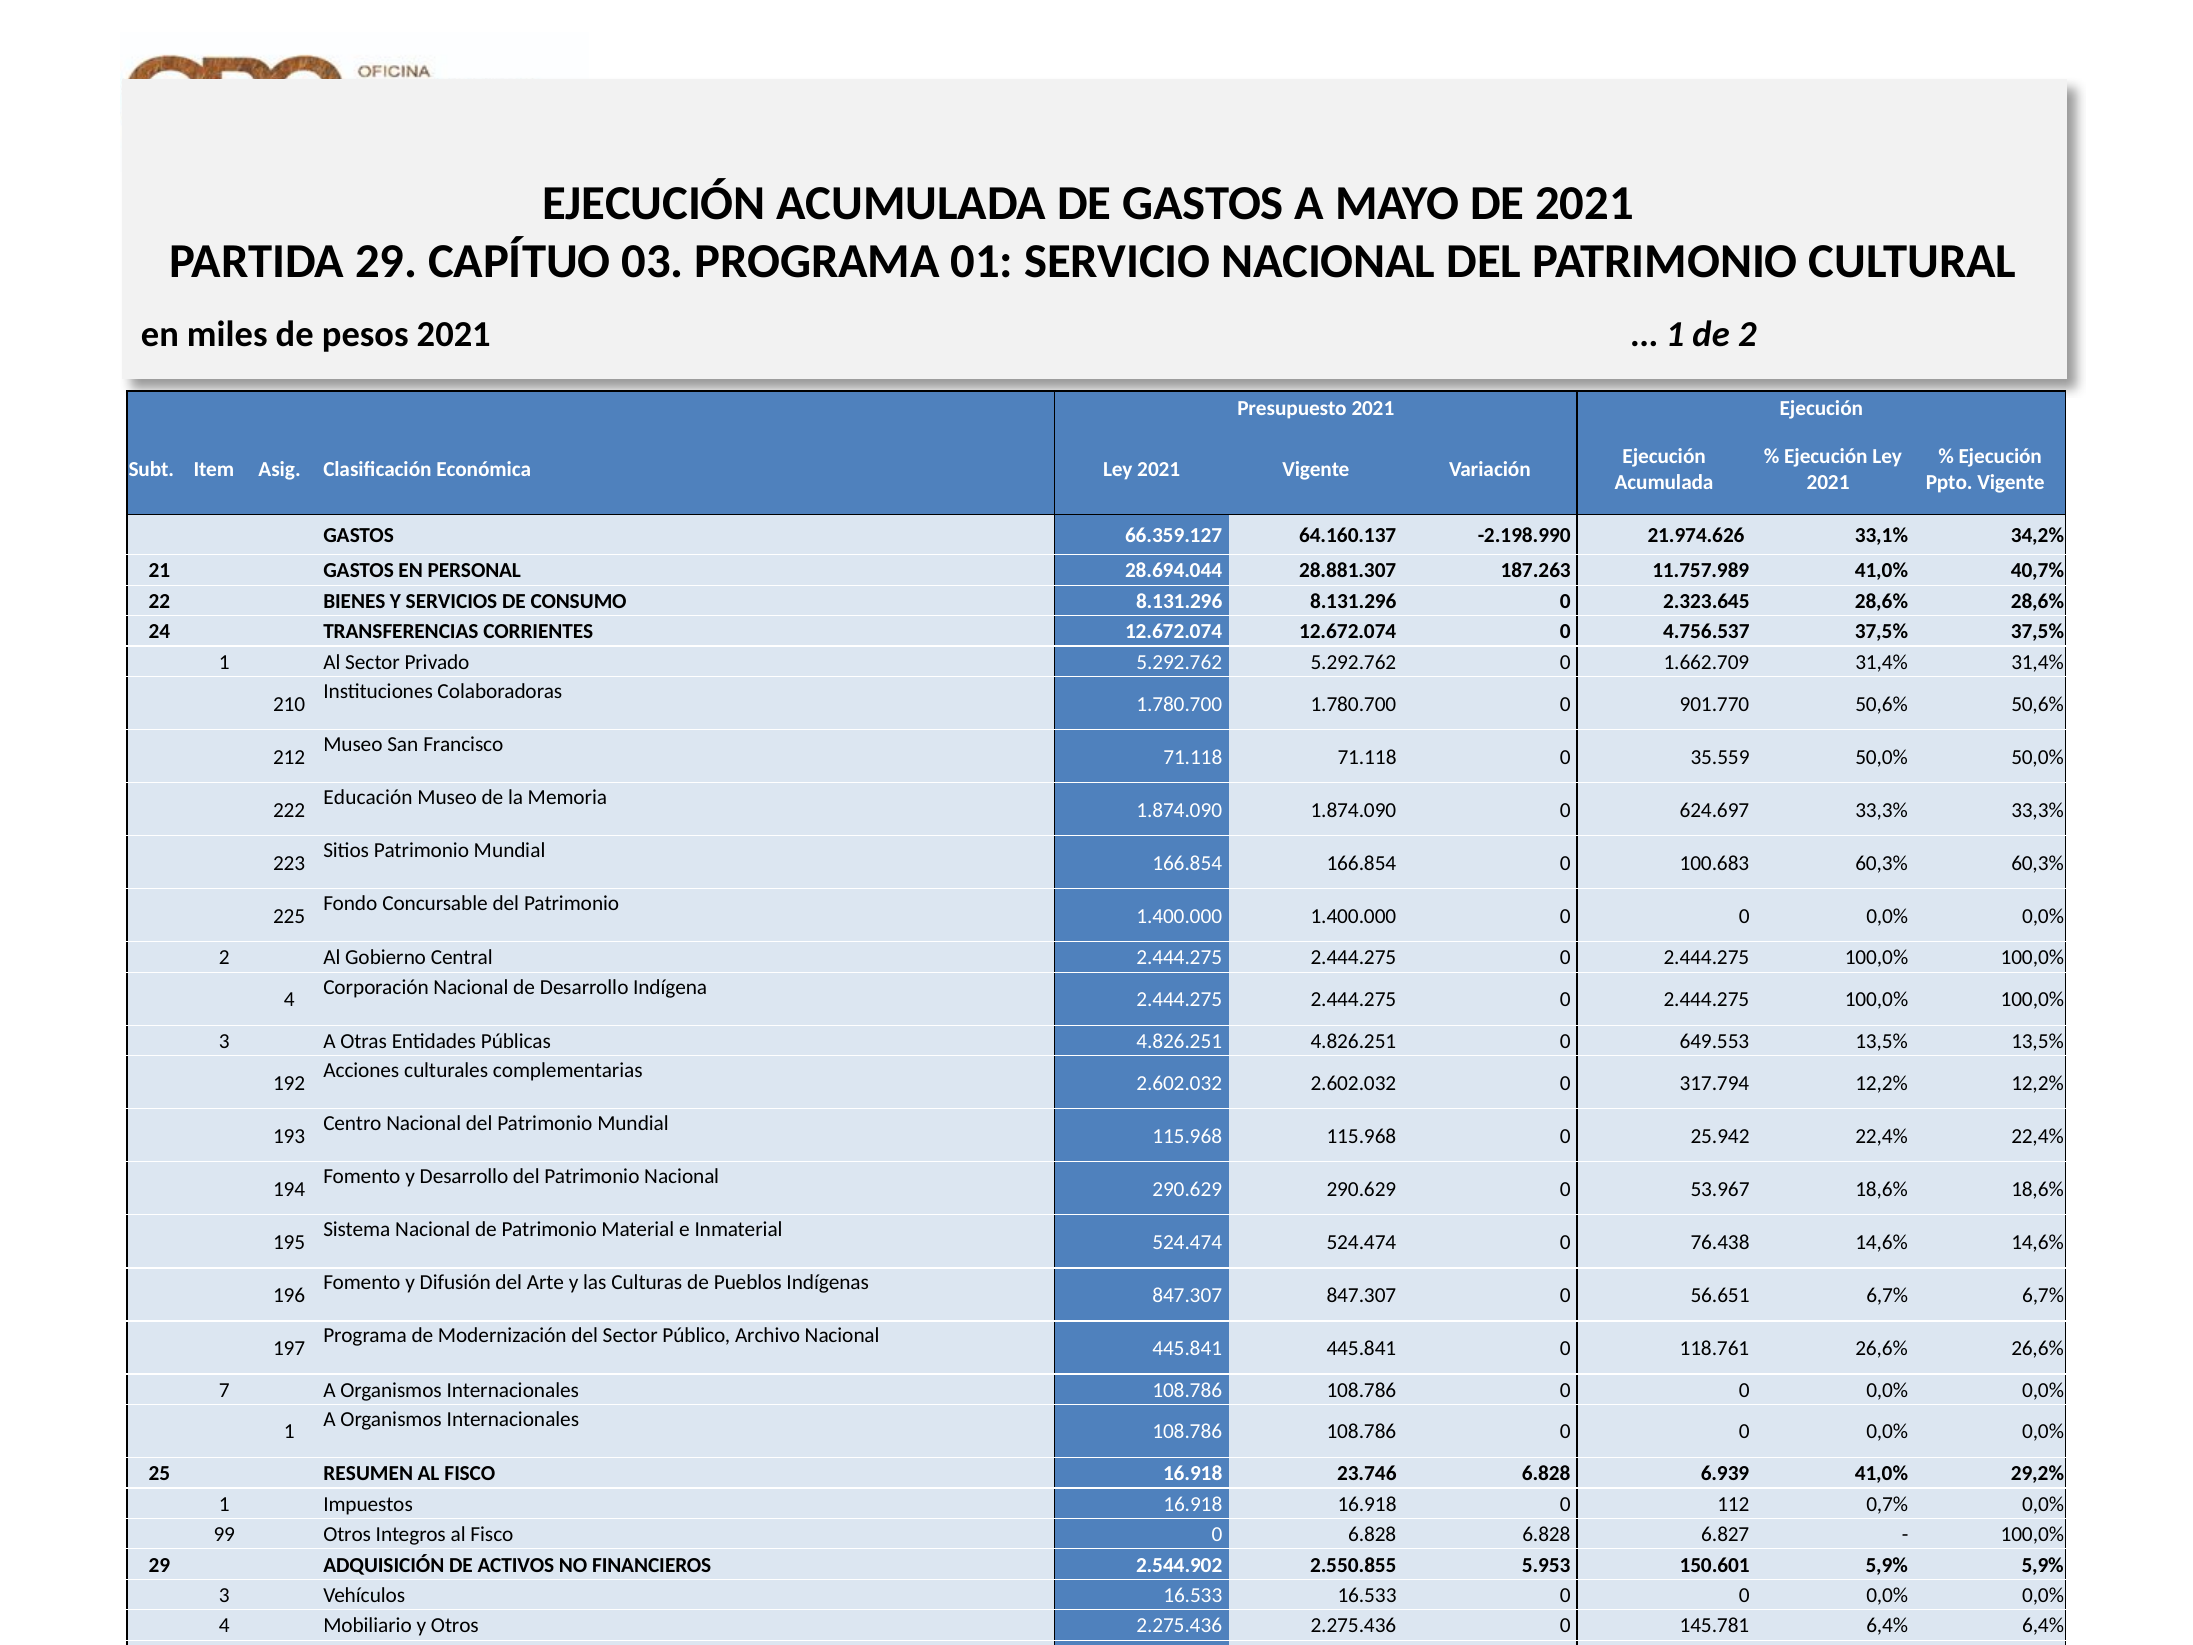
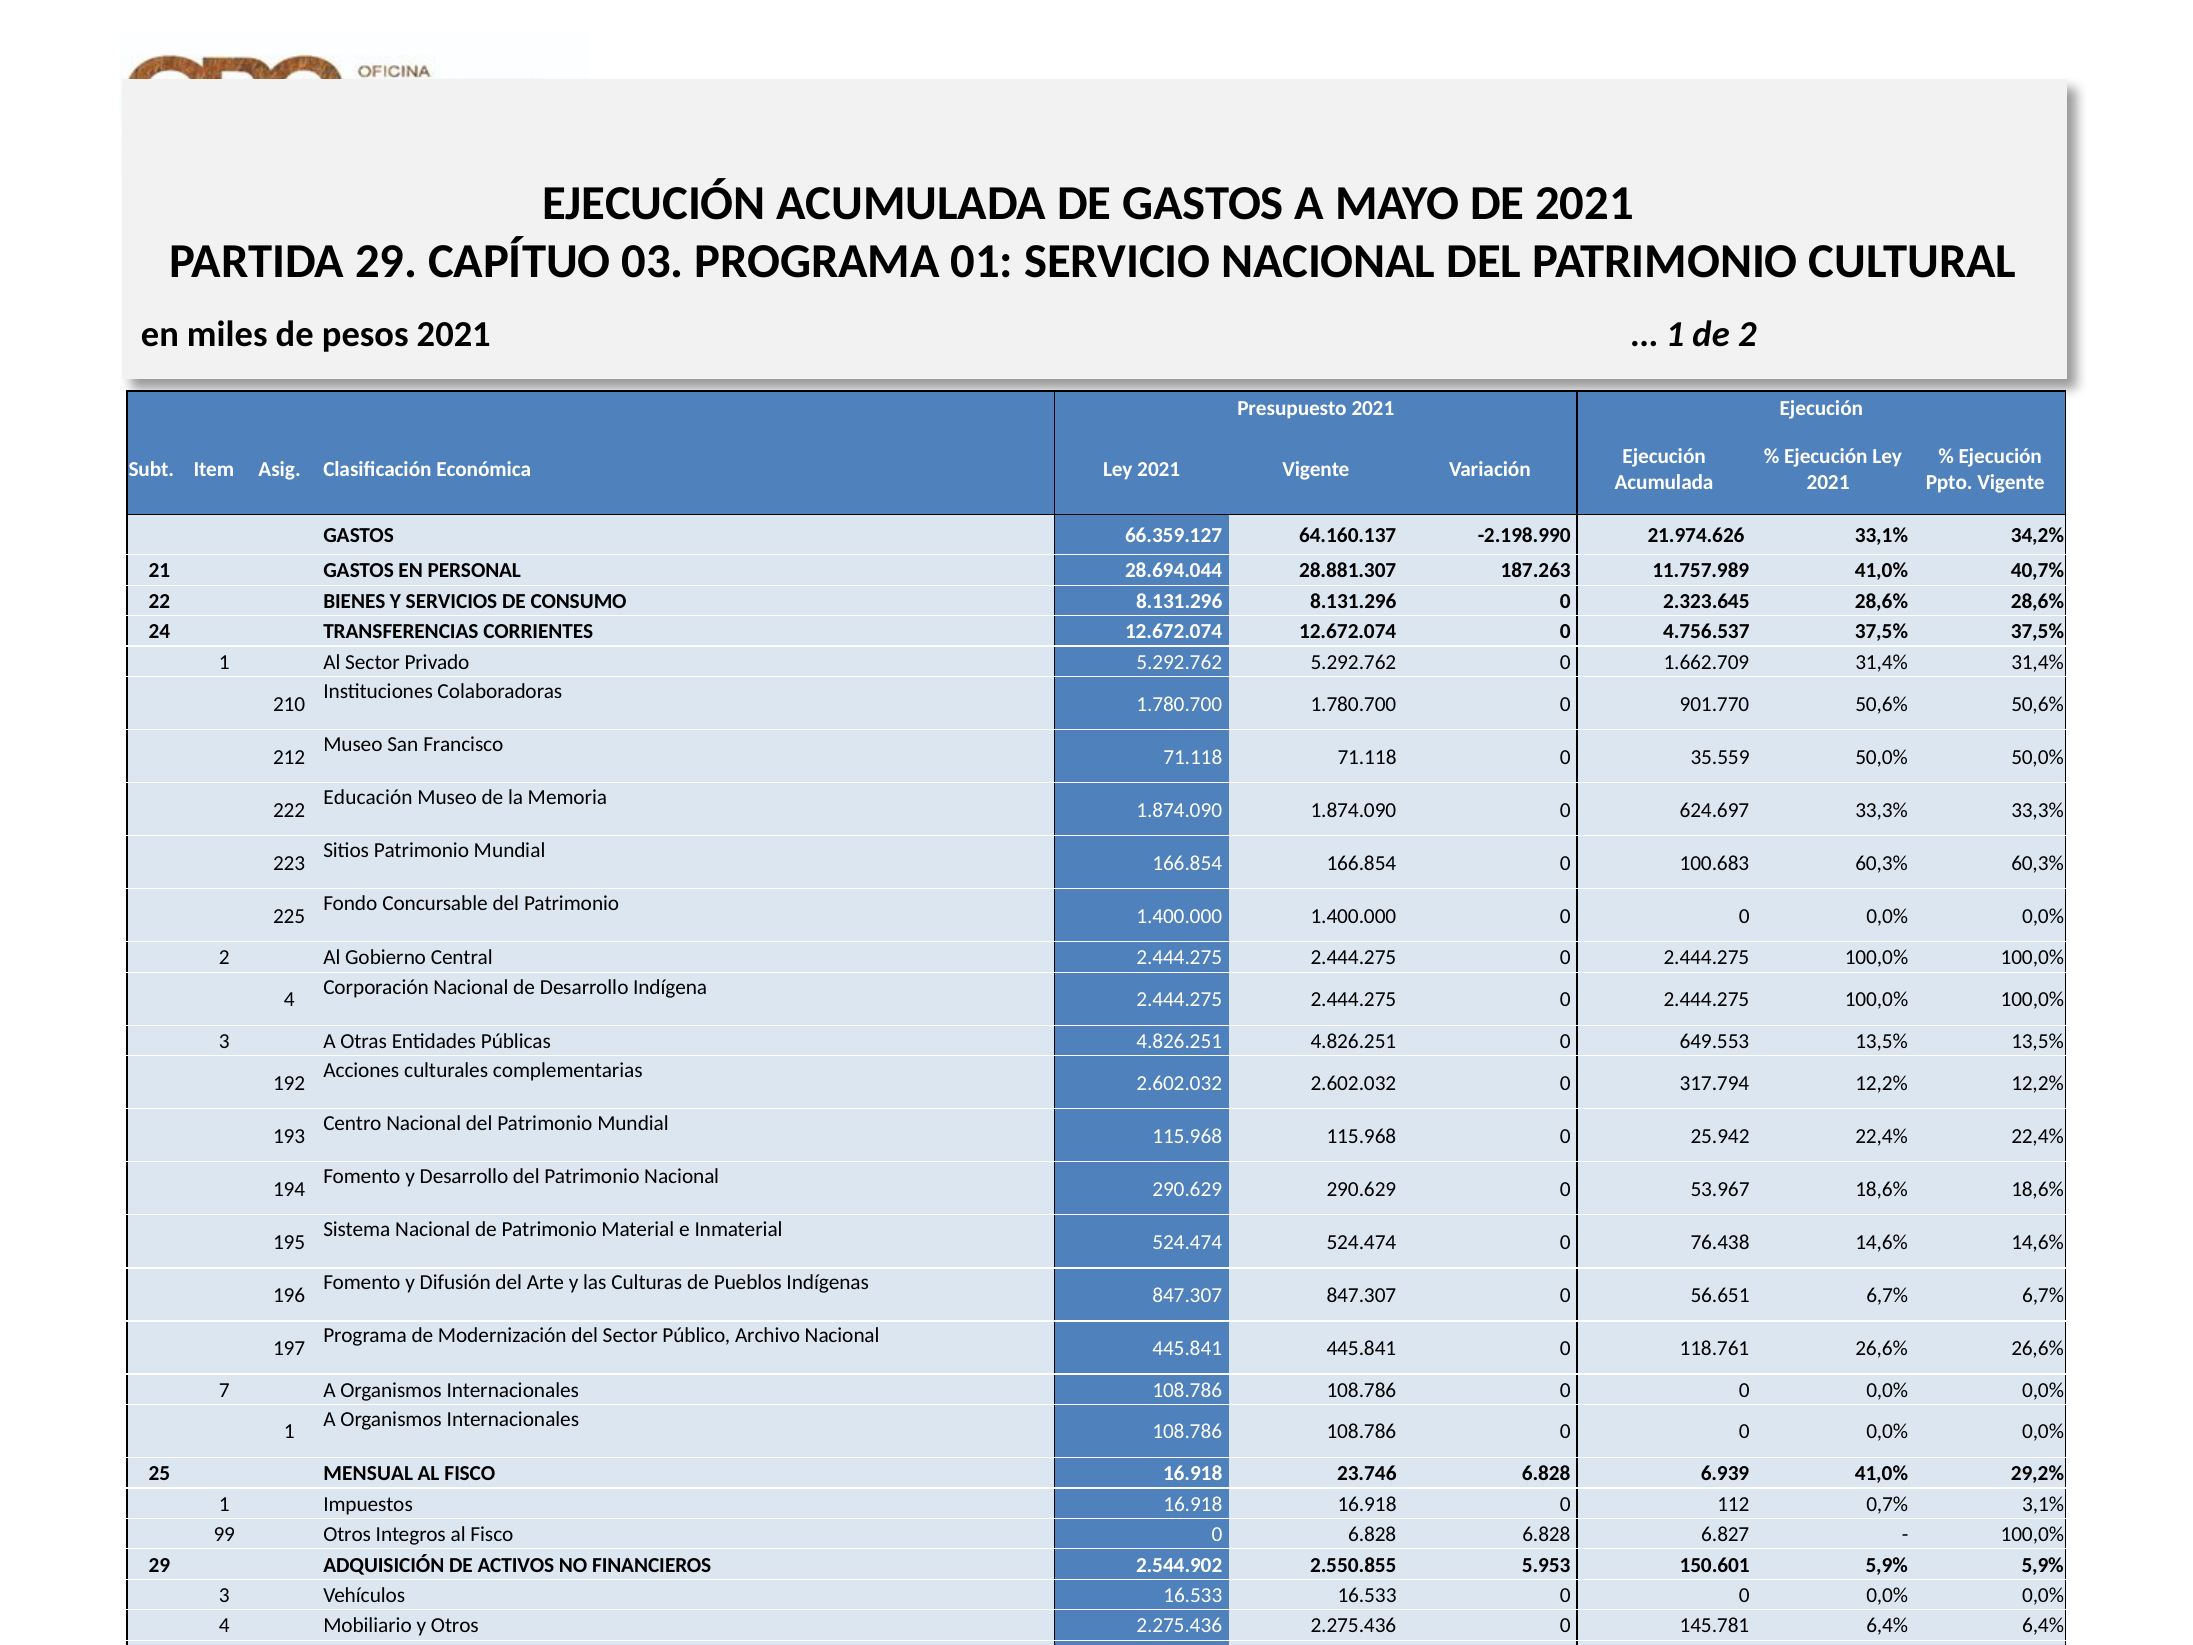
25 RESUMEN: RESUMEN -> MENSUAL (368, 1473)
0,7% 0,0%: 0,0% -> 3,1% (2043, 1504)
